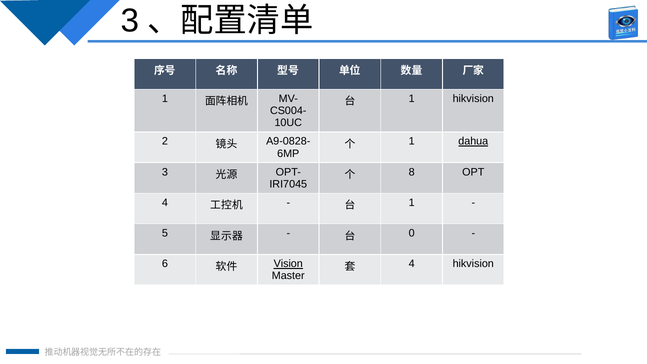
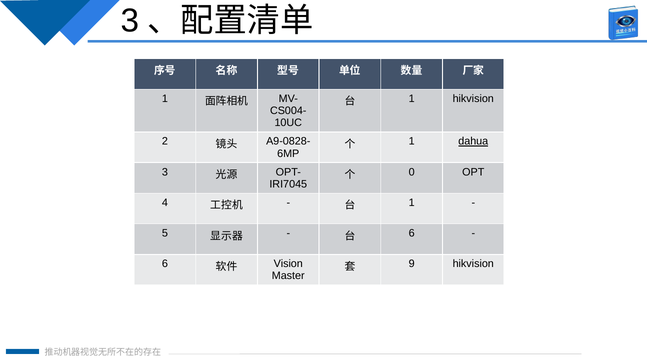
8: 8 -> 0 (412, 172)
0: 0 -> 6 (412, 233)
Vision underline: present -> none (288, 264)
4: 4 -> 9 (412, 264)
